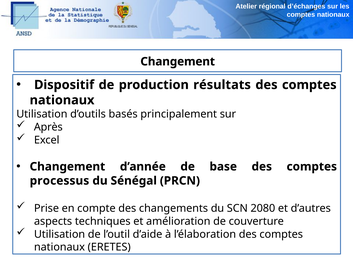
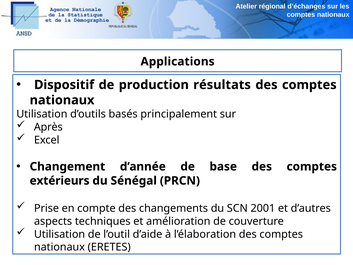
Changement: Changement -> Applications (178, 61)
processus: processus -> extérieurs (60, 181)
2080: 2080 -> 2001 (263, 208)
